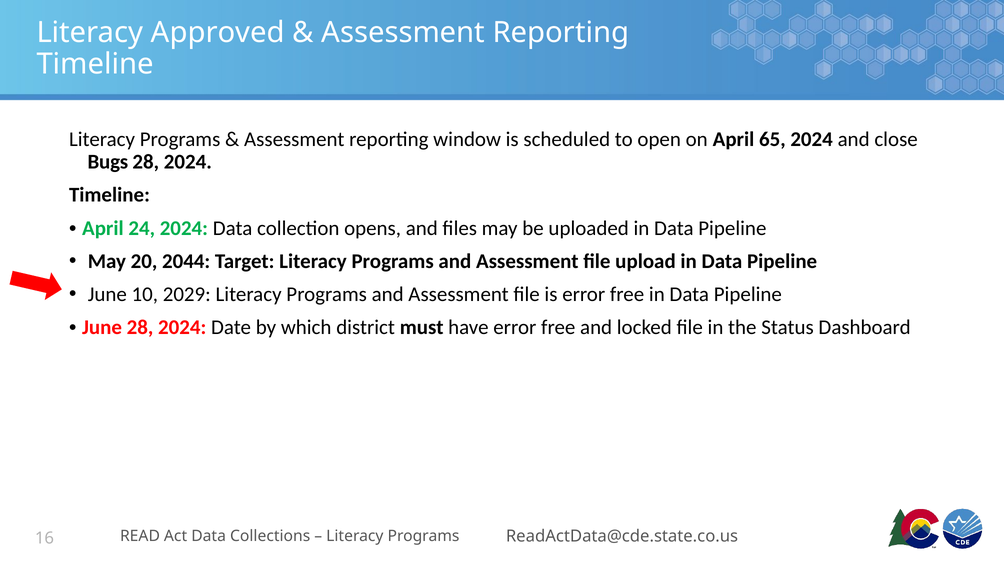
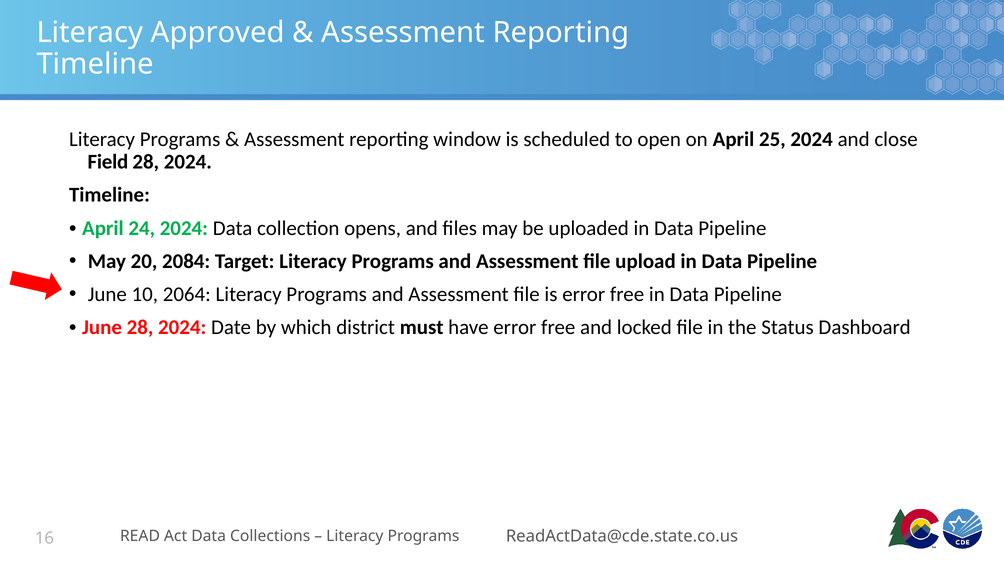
65: 65 -> 25 (772, 139)
Bugs: Bugs -> Field (108, 162)
2044: 2044 -> 2084 (186, 261)
2029: 2029 -> 2064 (187, 294)
